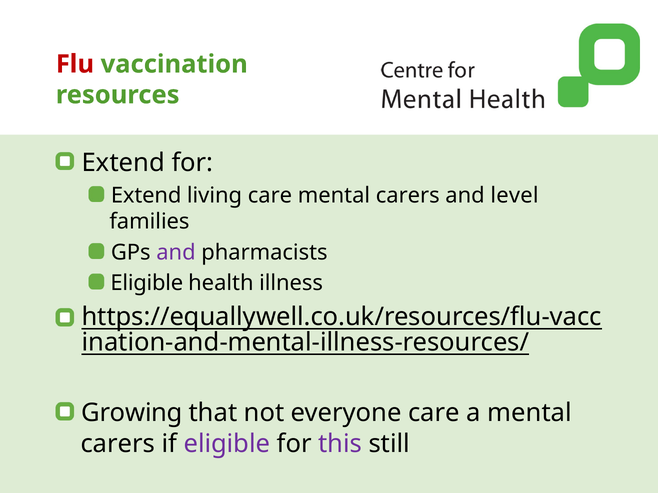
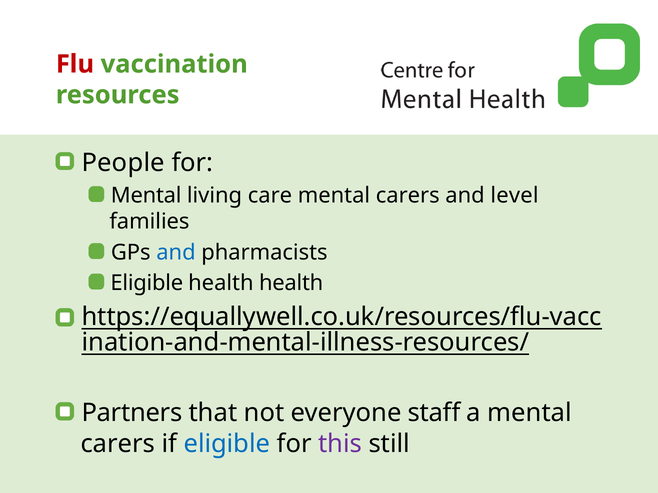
Extend: Extend -> People (123, 163)
Extend: Extend -> Mental (146, 196)
and colour: purple -> blue (176, 253)
health illness: illness -> health (291, 283)
Growing: Growing -> Partners (132, 413)
everyone care: care -> staff (434, 413)
eligible colour: purple -> blue (227, 444)
